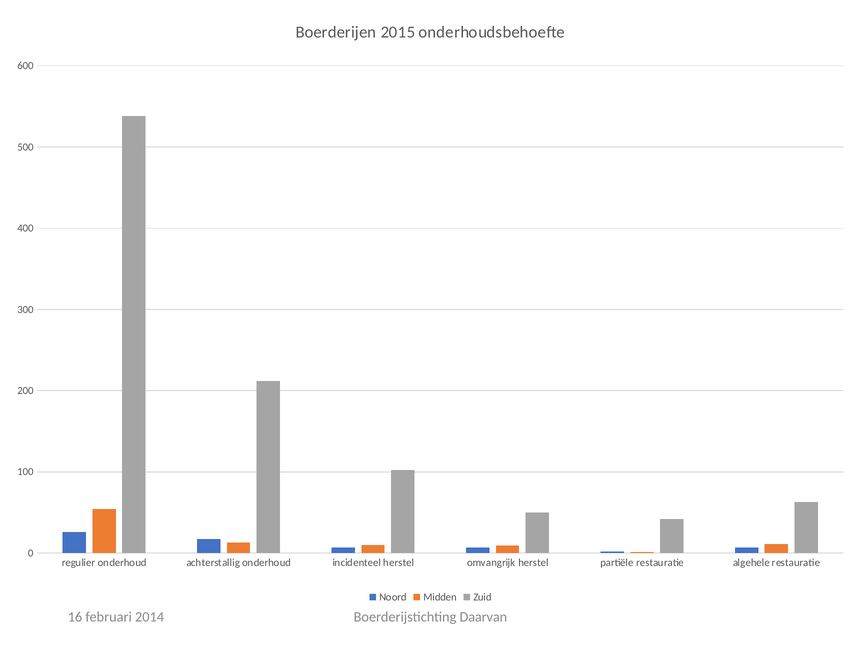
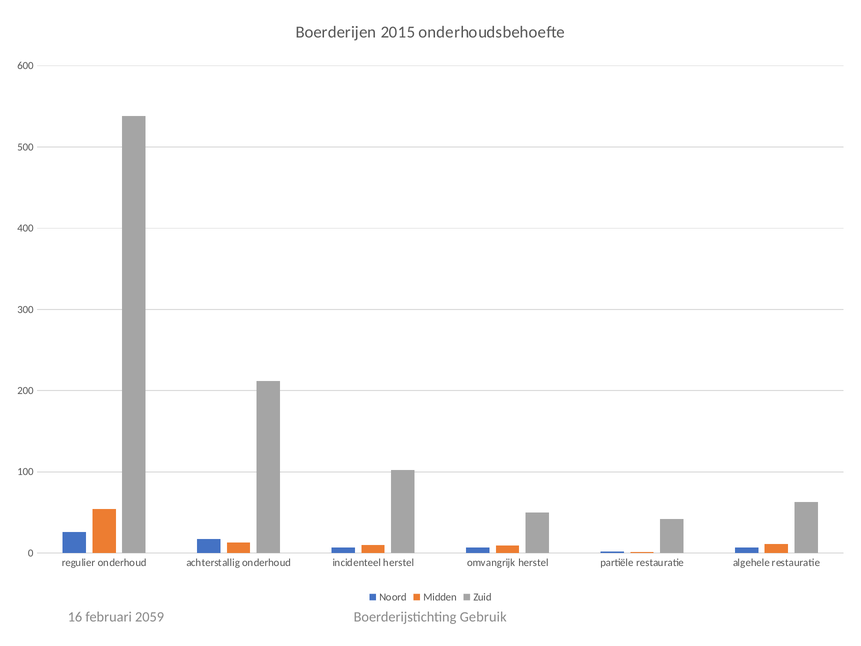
Daarvan: Daarvan -> Gebruik (483, 617)
2014: 2014 -> 2059 (150, 617)
